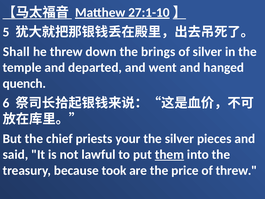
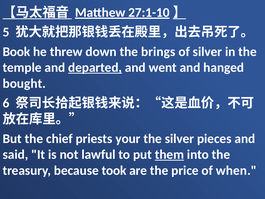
Shall: Shall -> Book (16, 52)
departed underline: none -> present (95, 67)
quench: quench -> bought (24, 83)
of threw: threw -> when (236, 170)
